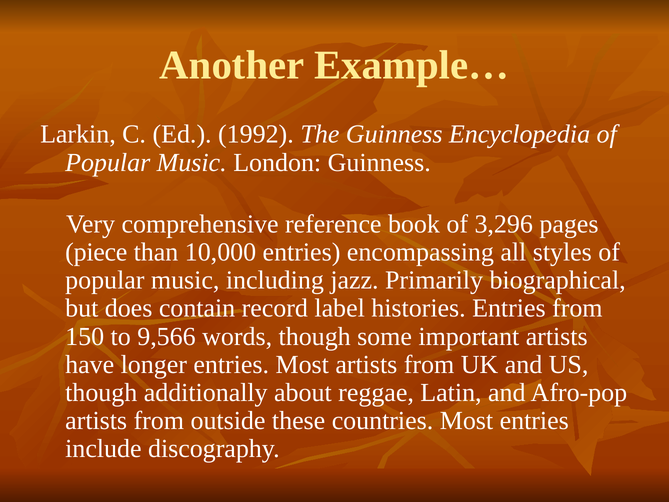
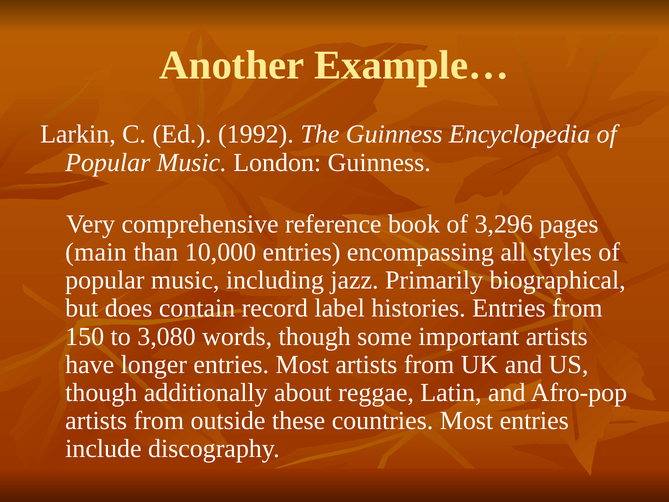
piece: piece -> main (96, 252)
9,566: 9,566 -> 3,080 (166, 336)
